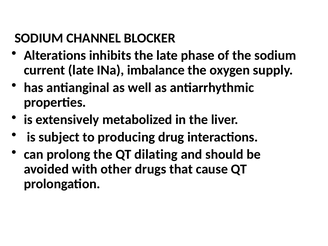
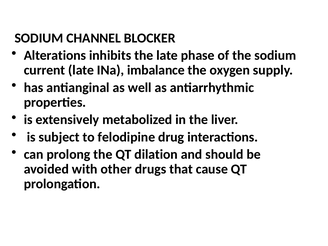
producing: producing -> felodipine (126, 137)
dilating: dilating -> dilation (156, 154)
